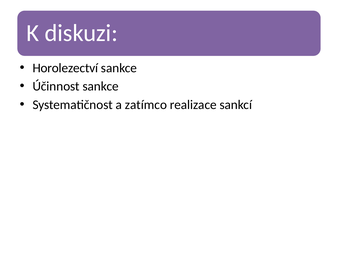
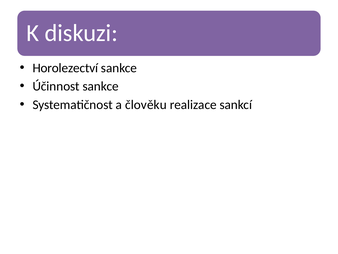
zatímco: zatímco -> člověku (146, 105)
